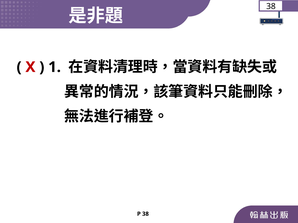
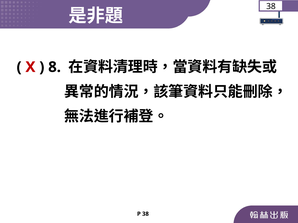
1: 1 -> 8 (55, 67)
